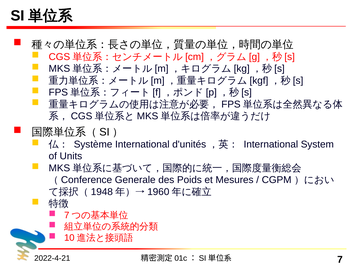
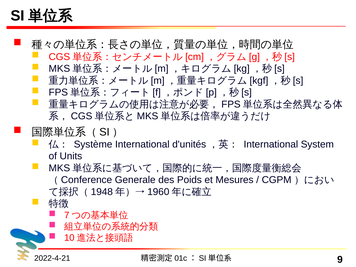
7: 7 -> 9 (340, 260)
